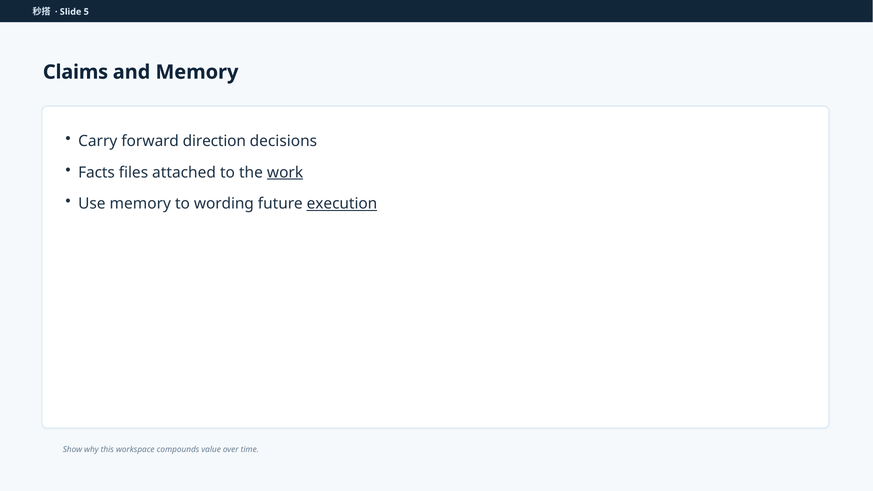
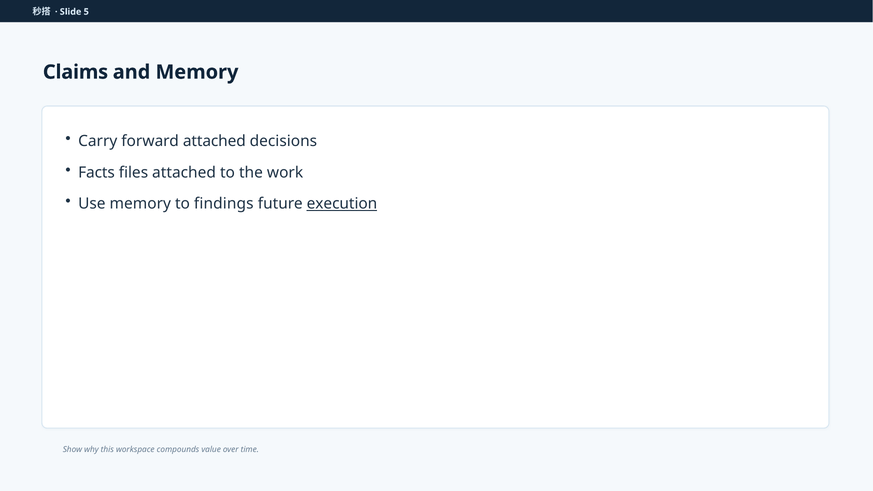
forward direction: direction -> attached (214, 141)
work underline: present -> none (285, 173)
wording: wording -> findings (224, 204)
